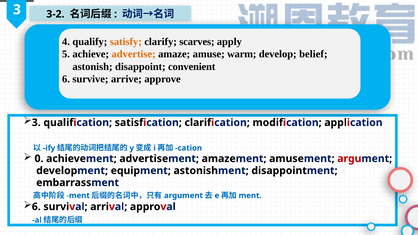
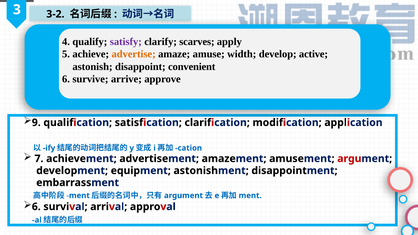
satisfy colour: orange -> purple (126, 42)
warm: warm -> width (242, 54)
belief: belief -> active (313, 54)
3: 3 -> 9 (36, 123)
0: 0 -> 7 (39, 159)
